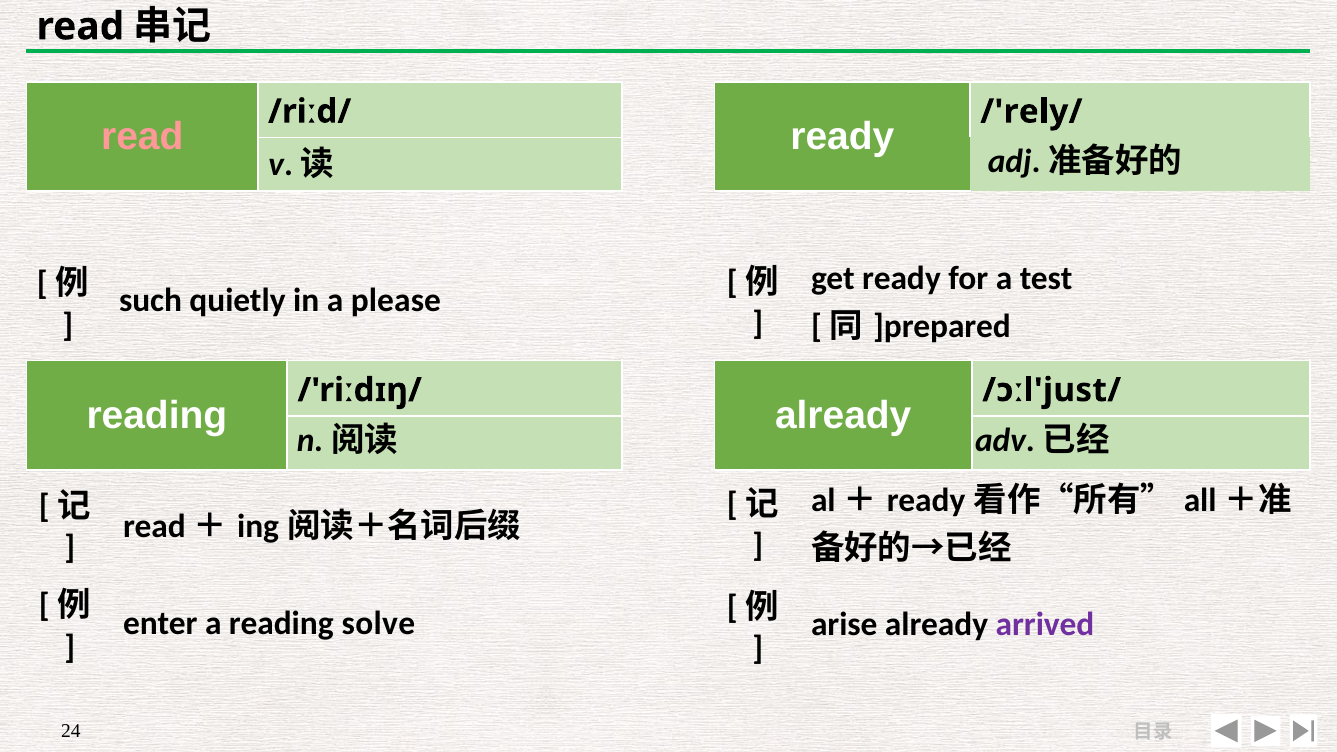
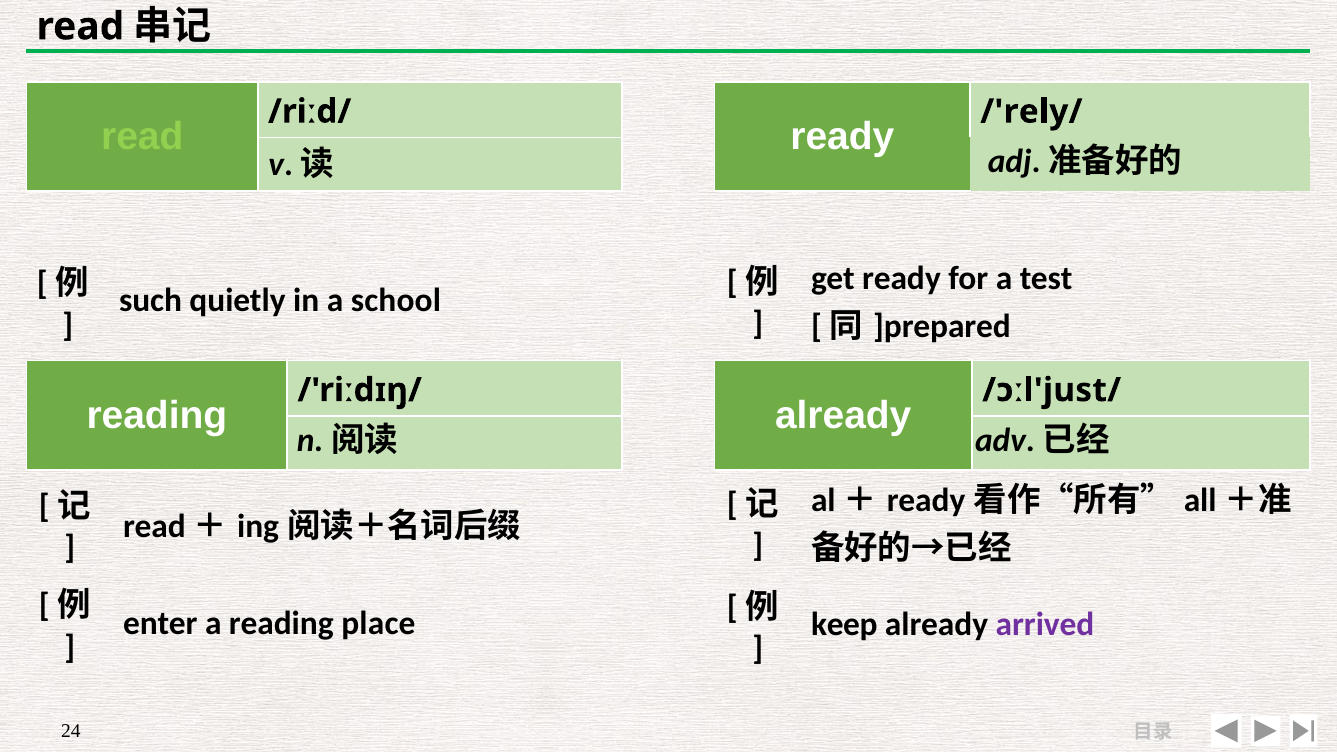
read colour: pink -> light green (142, 137)
please: please -> school (396, 301)
solve: solve -> place (378, 623)
arise: arise -> keep (844, 625)
